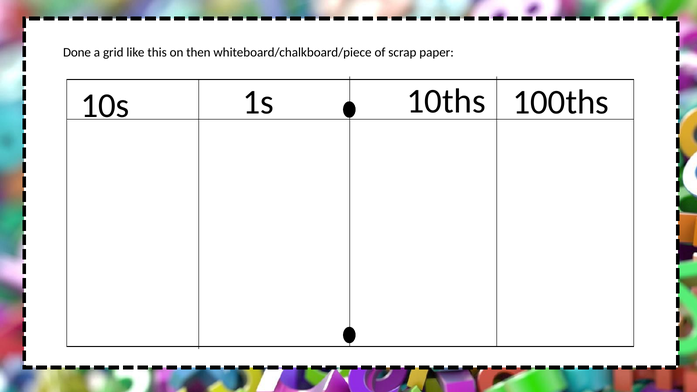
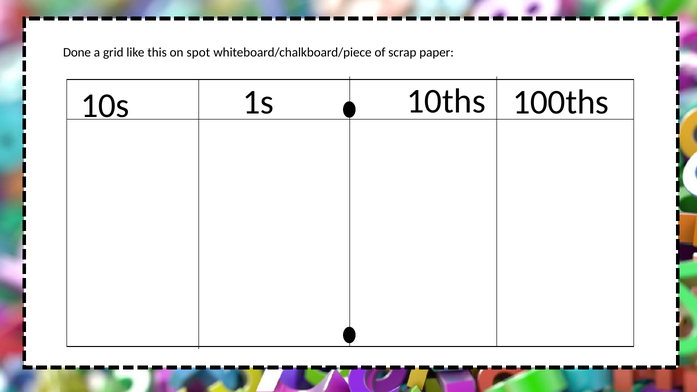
then: then -> spot (198, 52)
